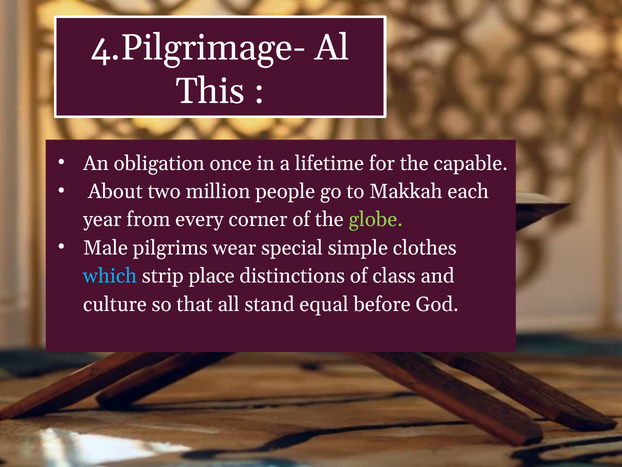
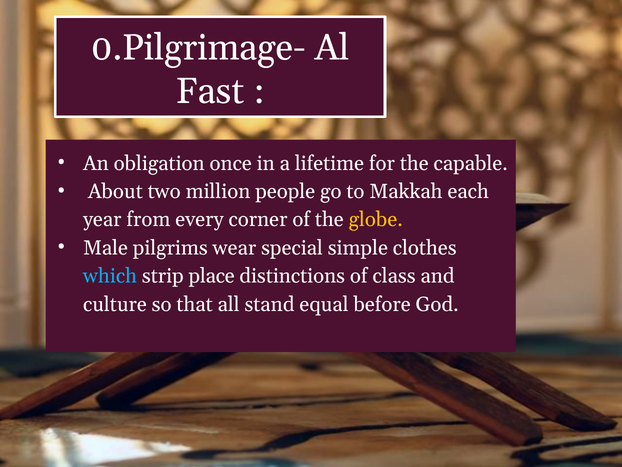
4.Pilgrimage-: 4.Pilgrimage- -> 0.Pilgrimage- (198, 48)
This: This -> Fast (210, 91)
globe colour: light green -> yellow (376, 219)
